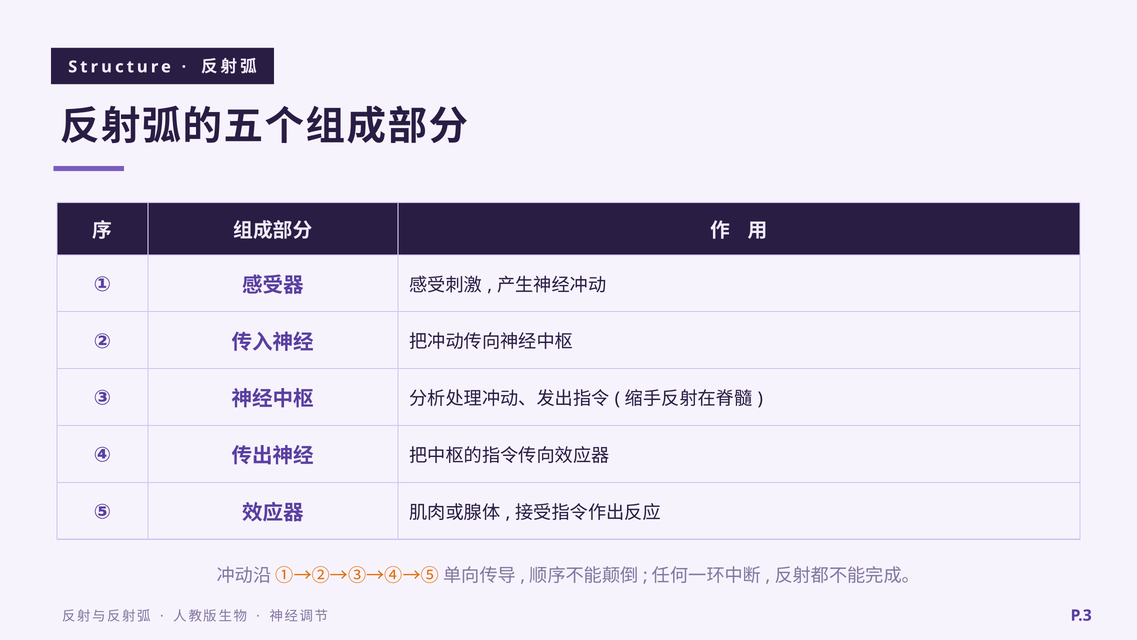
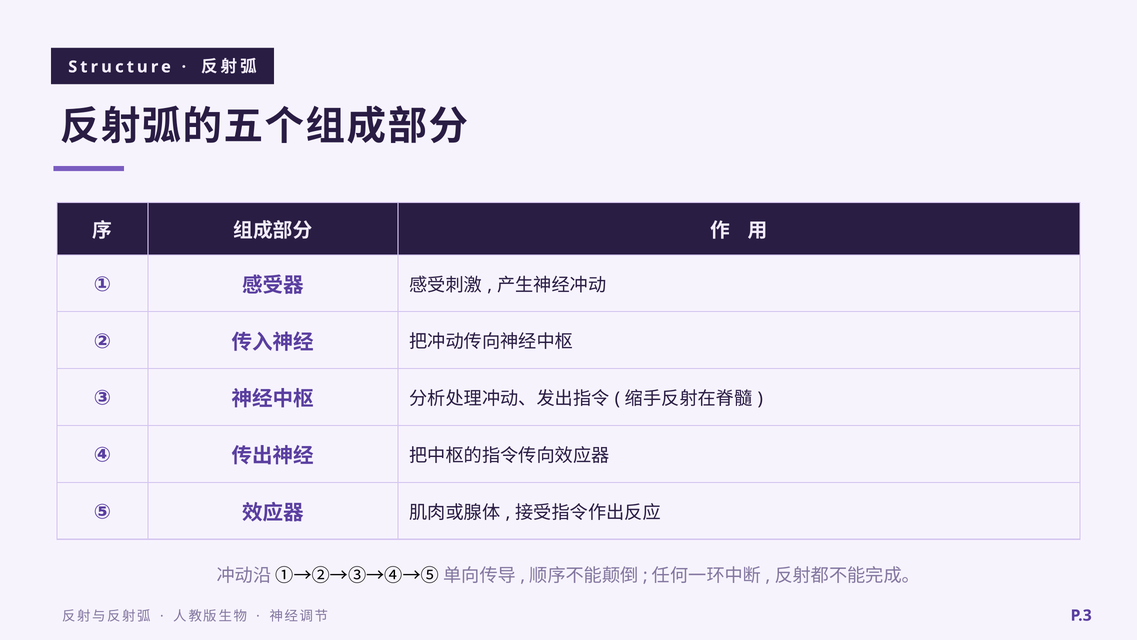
①→②→③→④→⑤ colour: orange -> black (357, 575)
